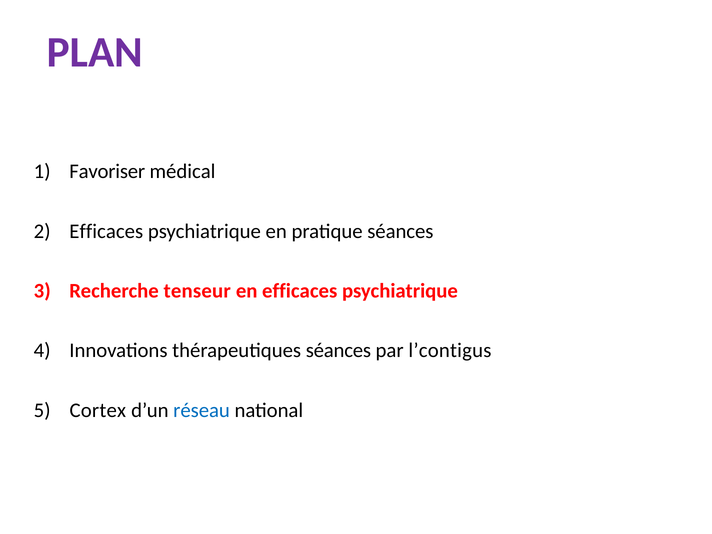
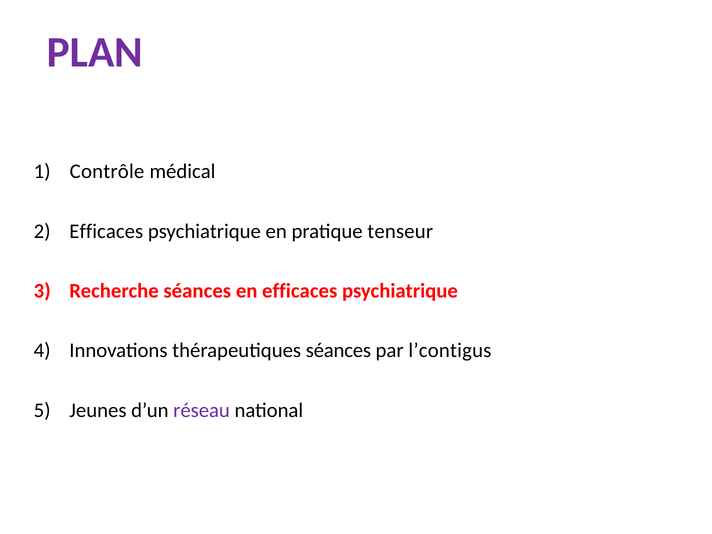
Favoriser: Favoriser -> Contrôle (107, 172)
pratique séances: séances -> tenseur (400, 231)
Recherche tenseur: tenseur -> séances (197, 291)
Cortex: Cortex -> Jeunes (98, 410)
réseau colour: blue -> purple (202, 410)
